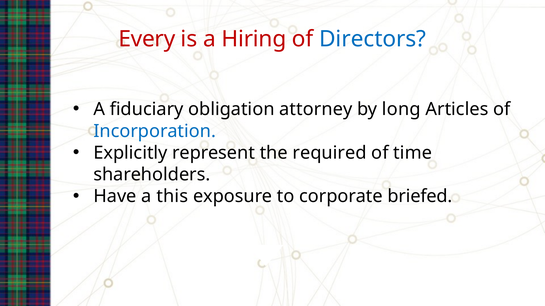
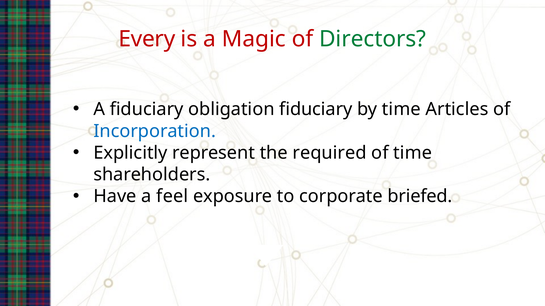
Hiring: Hiring -> Magic (254, 39)
Directors colour: blue -> green (373, 39)
obligation attorney: attorney -> fiduciary (316, 109)
by long: long -> time (401, 109)
this: this -> feel (172, 197)
